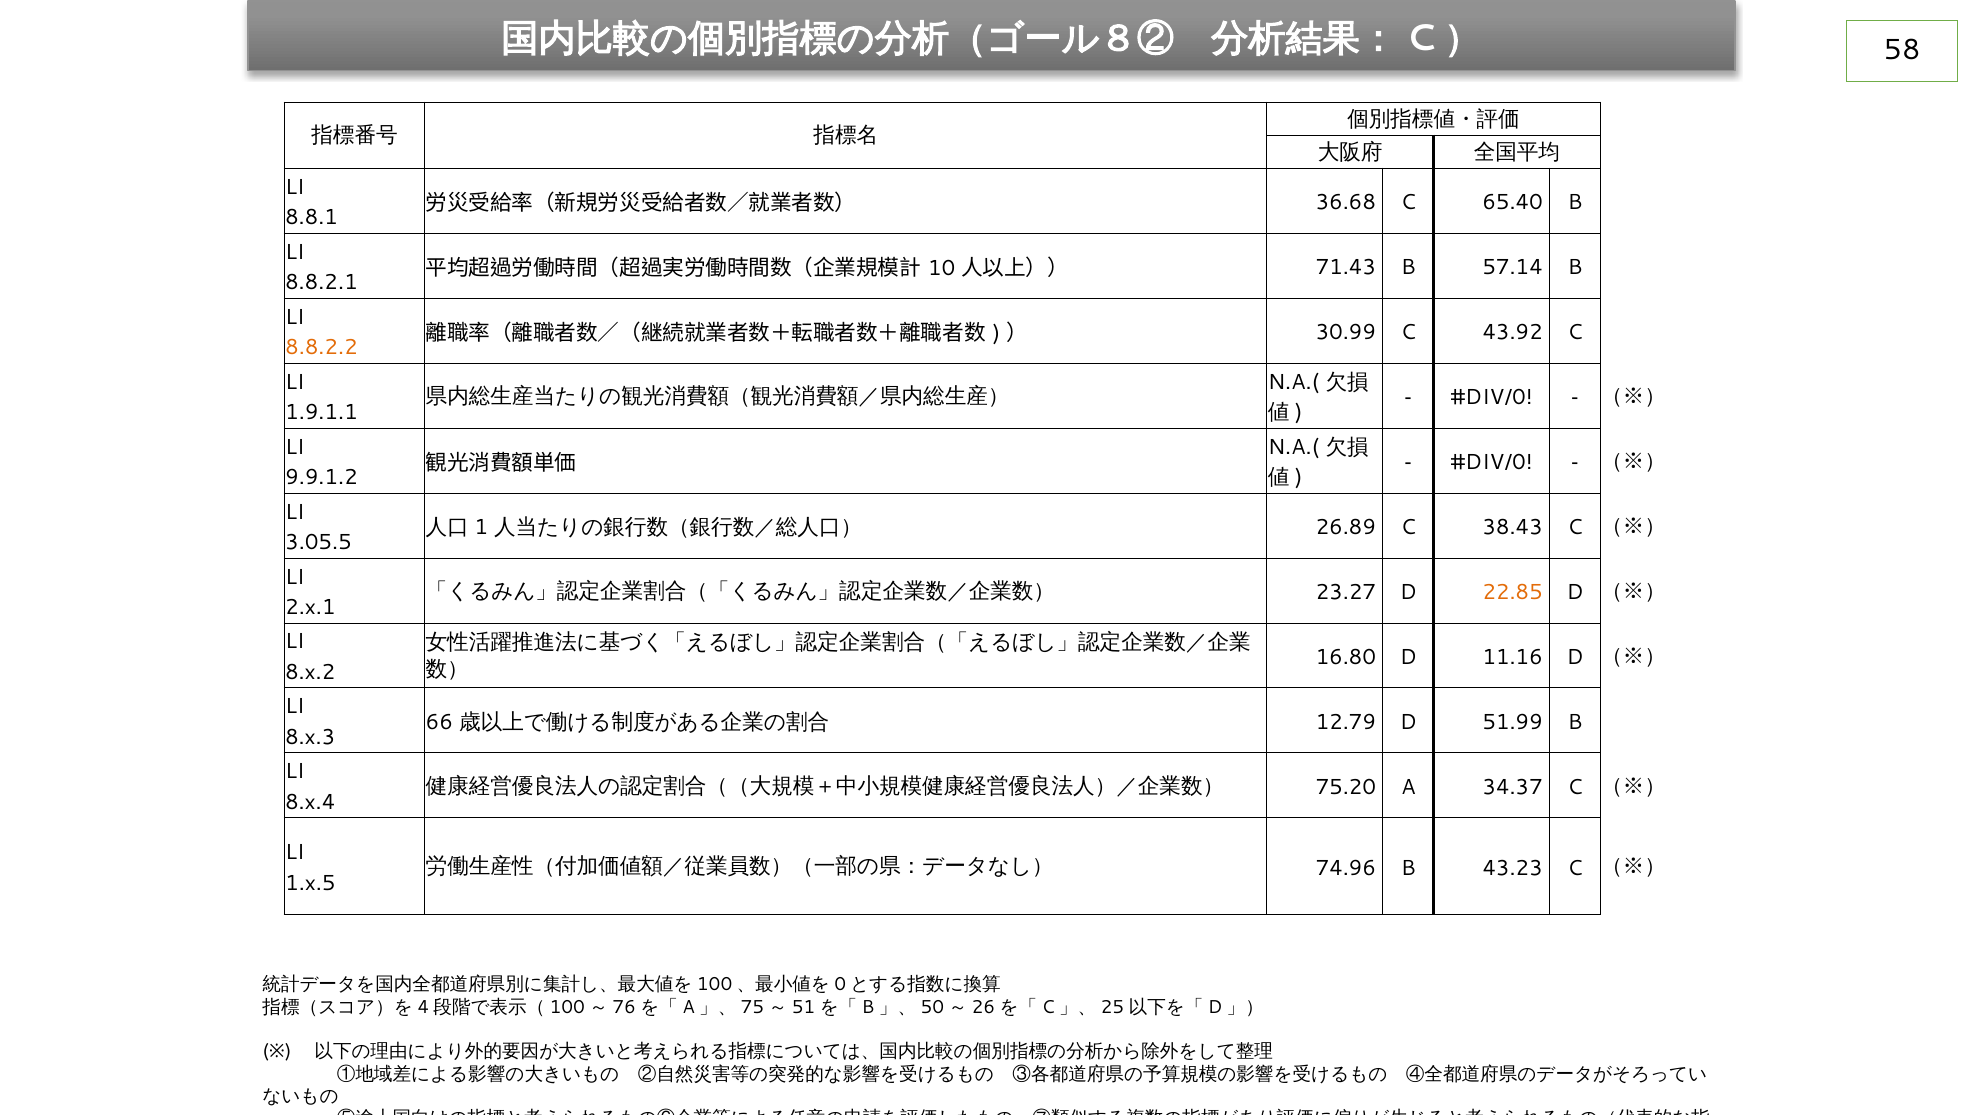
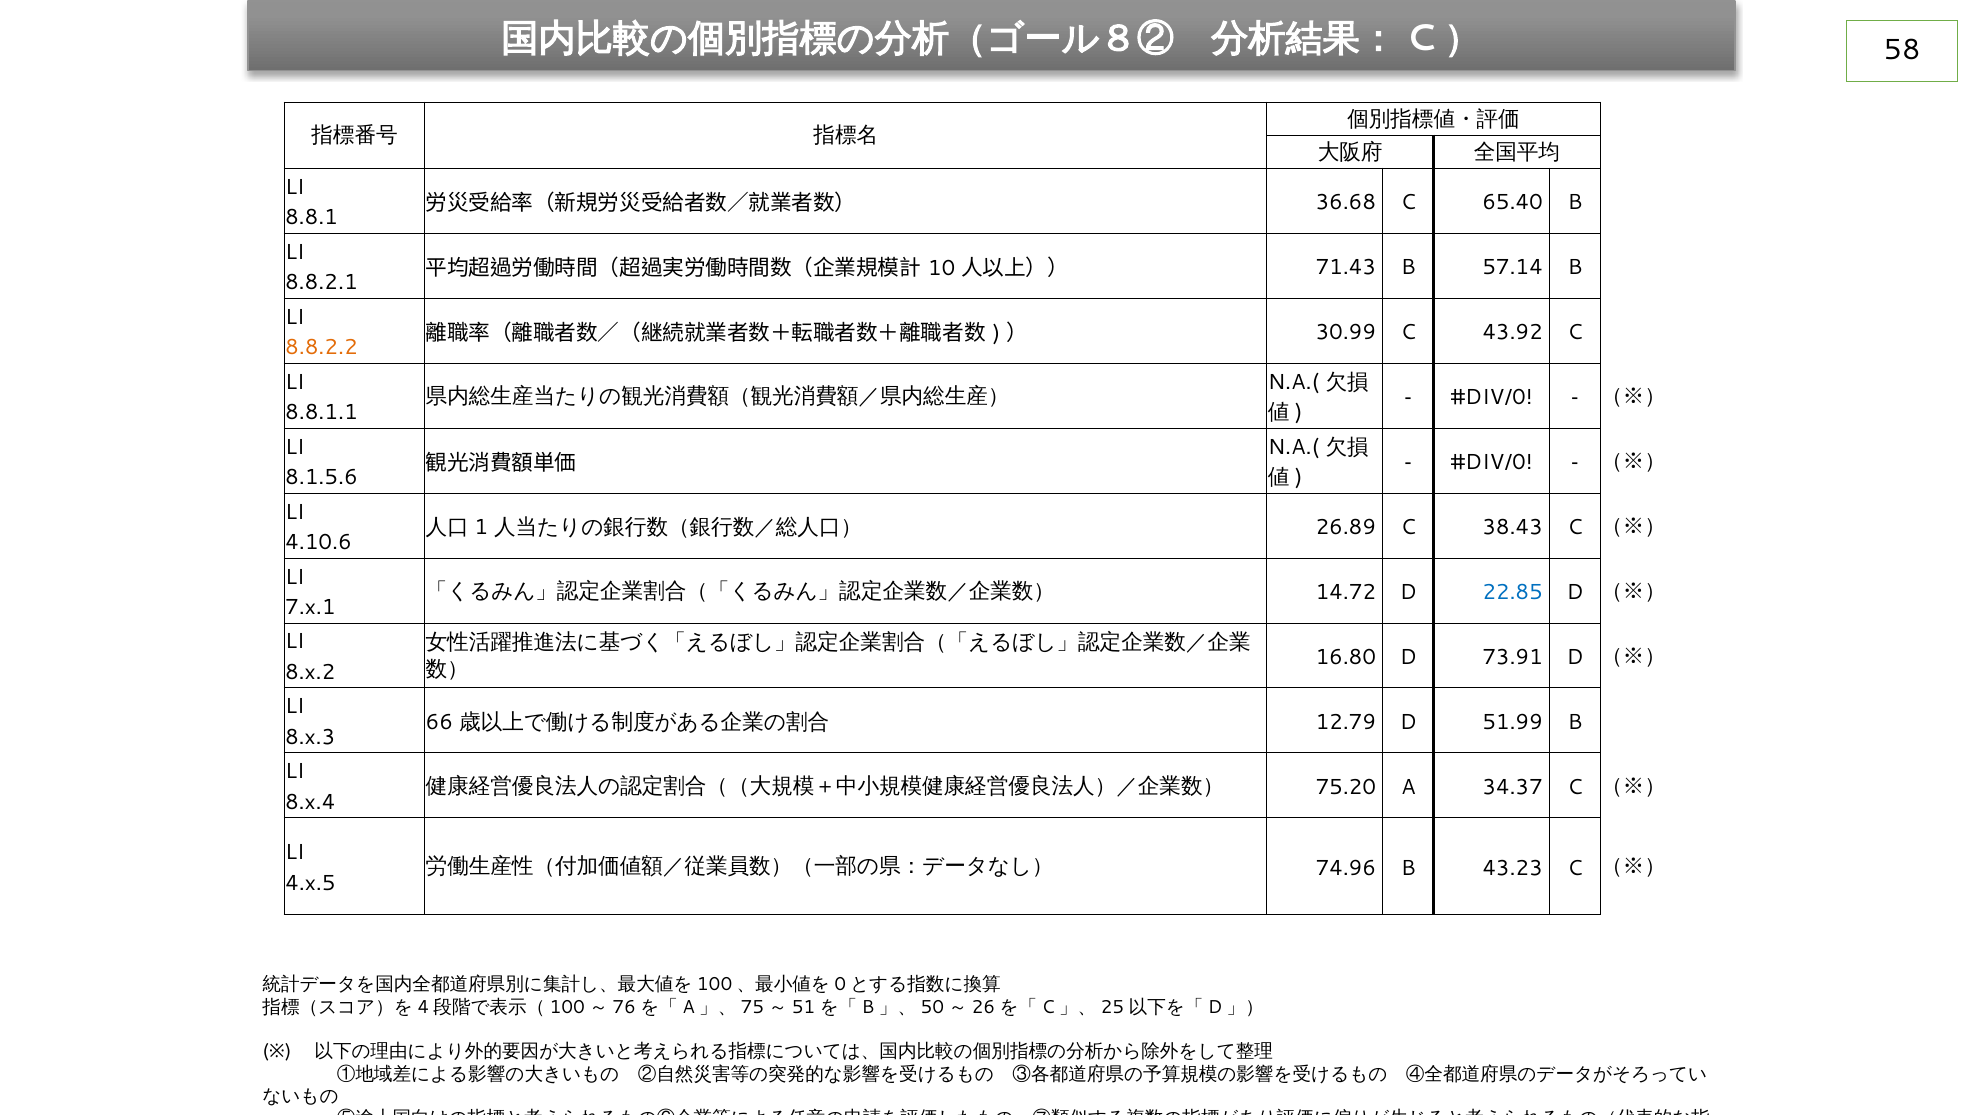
1.9.1.1: 1.9.1.1 -> 8.8.1.1 (321, 413)
9.9.1.2: 9.9.1.2 -> 8.1.5.6 (321, 478)
3.05.5: 3.05.5 -> 4.10.6 (318, 543)
23.27: 23.27 -> 14.72 (1346, 592)
22.85 colour: orange -> blue (1513, 592)
2.x.1: 2.x.1 -> 7.x.1 (310, 608)
11.16: 11.16 -> 73.91 (1513, 657)
1.x.5: 1.x.5 -> 4.x.5 (310, 883)
